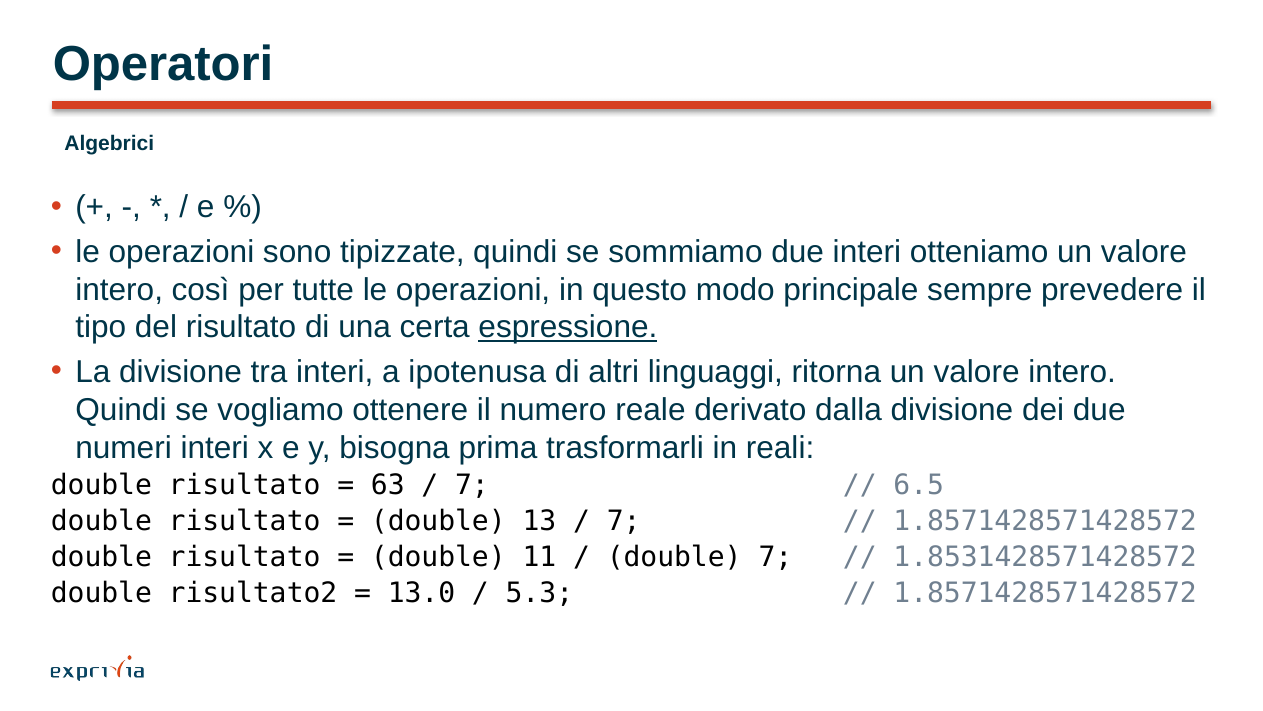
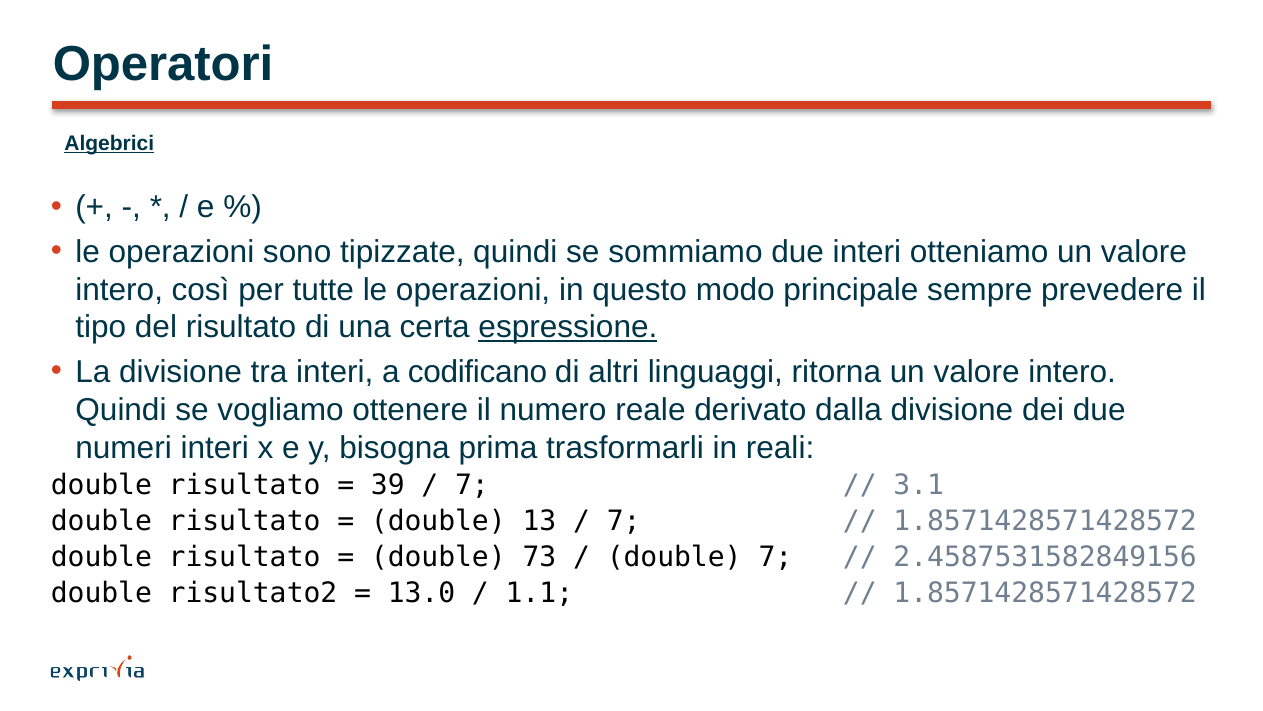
Algebrici underline: none -> present (109, 143)
ipotenusa: ipotenusa -> codificano (477, 371)
63: 63 -> 39 (388, 485)
6.5: 6.5 -> 3.1 (919, 485)
11: 11 -> 73 (539, 557)
1.8531428571428572: 1.8531428571428572 -> 2.4587531582849156 (1045, 557)
5.3: 5.3 -> 1.1 (539, 592)
